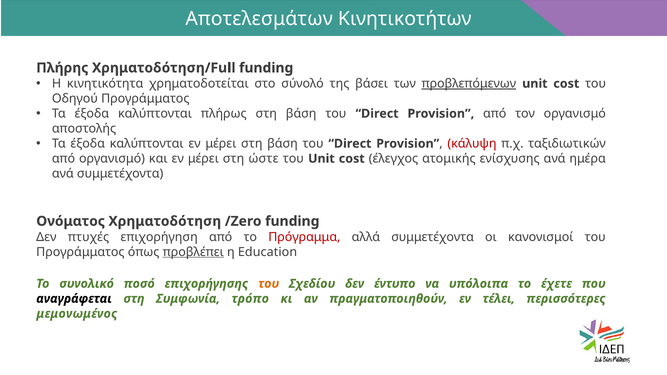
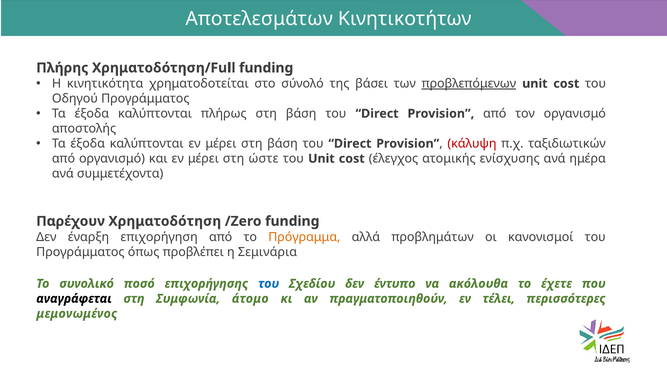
Ονόματος: Ονόματος -> Παρέχουν (71, 221)
πτυχές: πτυχές -> έναρξη (88, 237)
Πρόγραμμα colour: red -> orange (304, 237)
αλλά συμμετέχοντα: συμμετέχοντα -> προβλημάτων (433, 237)
προβλέπει underline: present -> none (193, 252)
Education: Education -> Σεμινάρια (268, 252)
του colour: orange -> blue (269, 284)
υπόλοιπα: υπόλοιπα -> ακόλουθα (479, 284)
τρόπο: τρόπο -> άτομο (250, 299)
